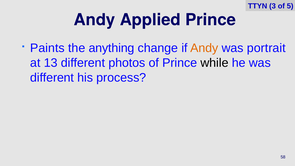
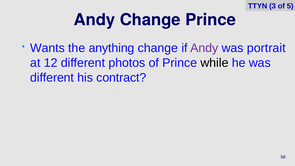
Andy Applied: Applied -> Change (150, 20)
Paints: Paints -> Wants (48, 48)
Andy colour: orange -> purple (204, 48)
13: 13 -> 12 (51, 63)
process: process -> contract (121, 78)
